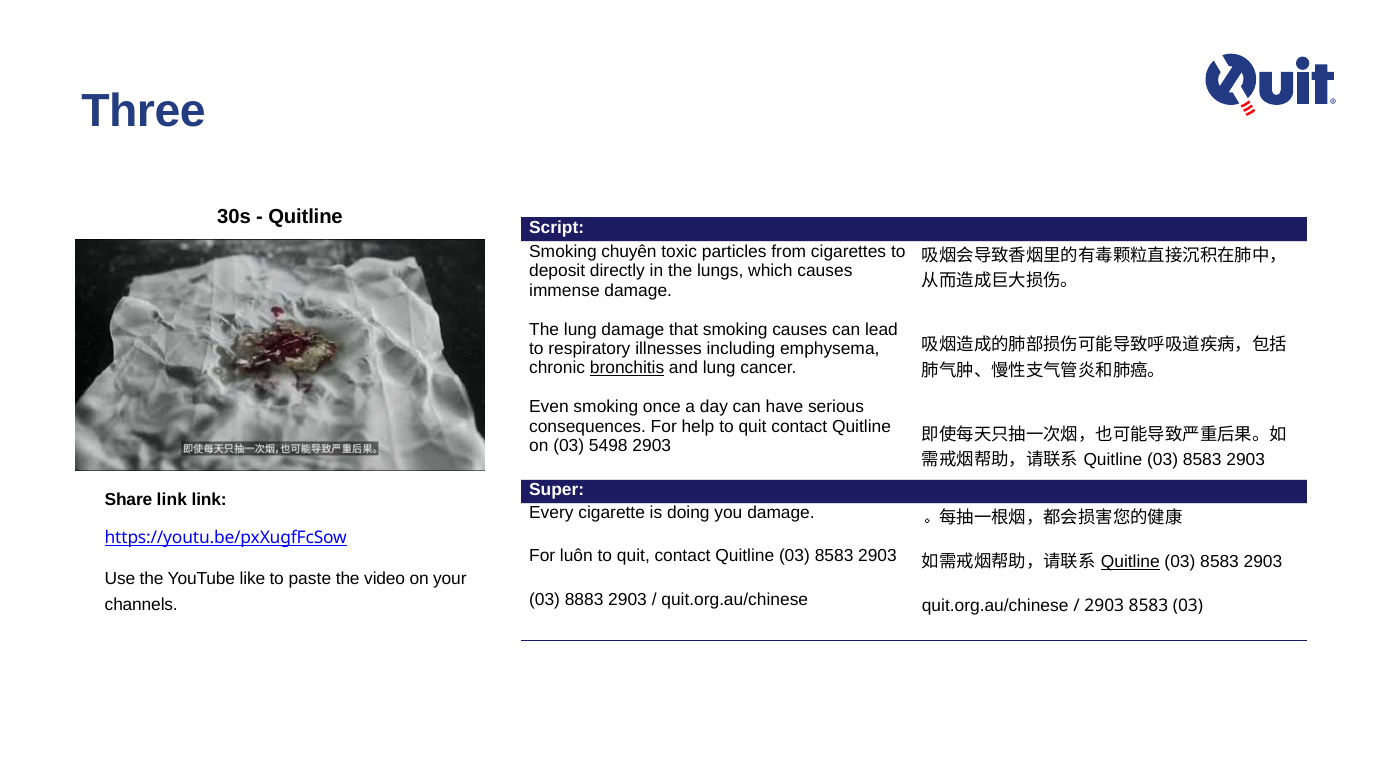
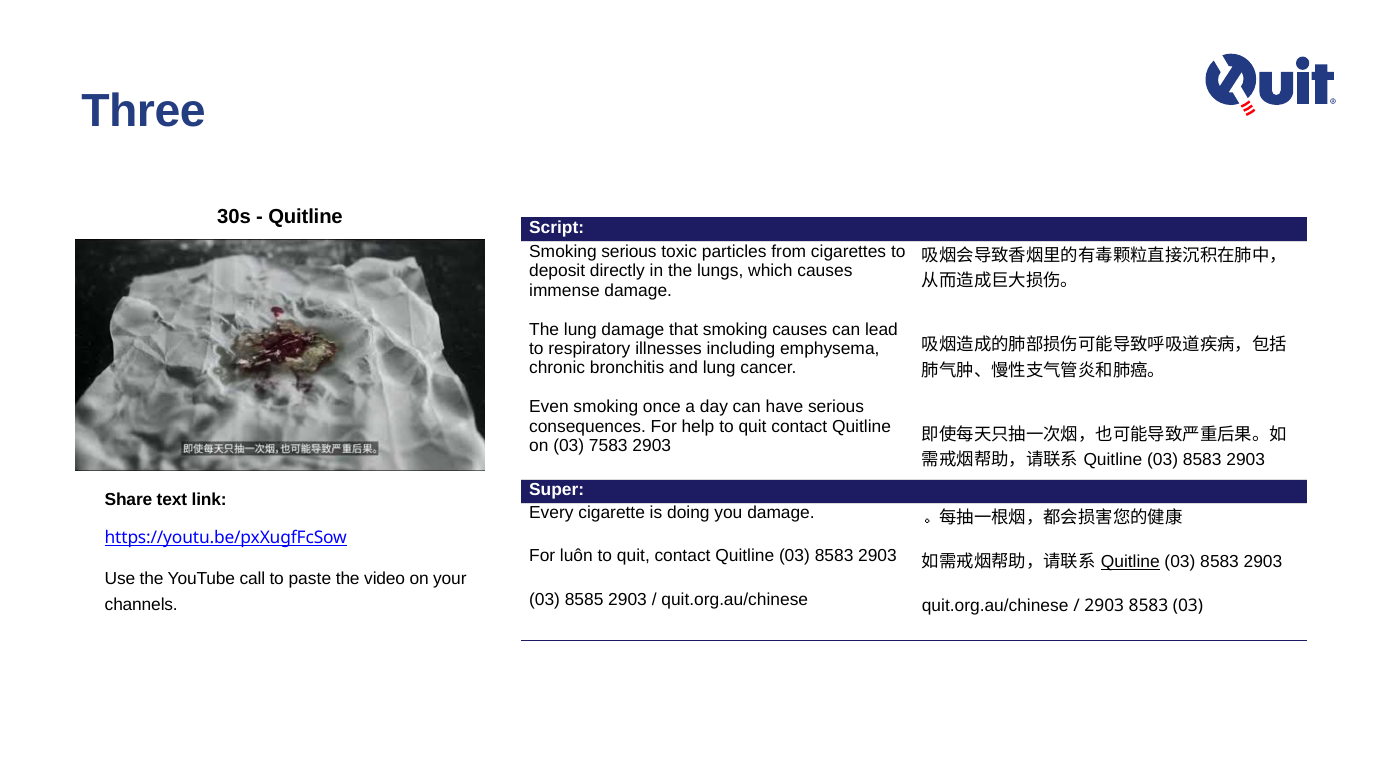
Smoking chuyên: chuyên -> serious (629, 251)
bronchitis underline: present -> none (627, 368)
5498: 5498 -> 7583 (608, 446)
Share link: link -> text (172, 500)
like: like -> call (252, 578)
8883: 8883 -> 8585 (584, 599)
